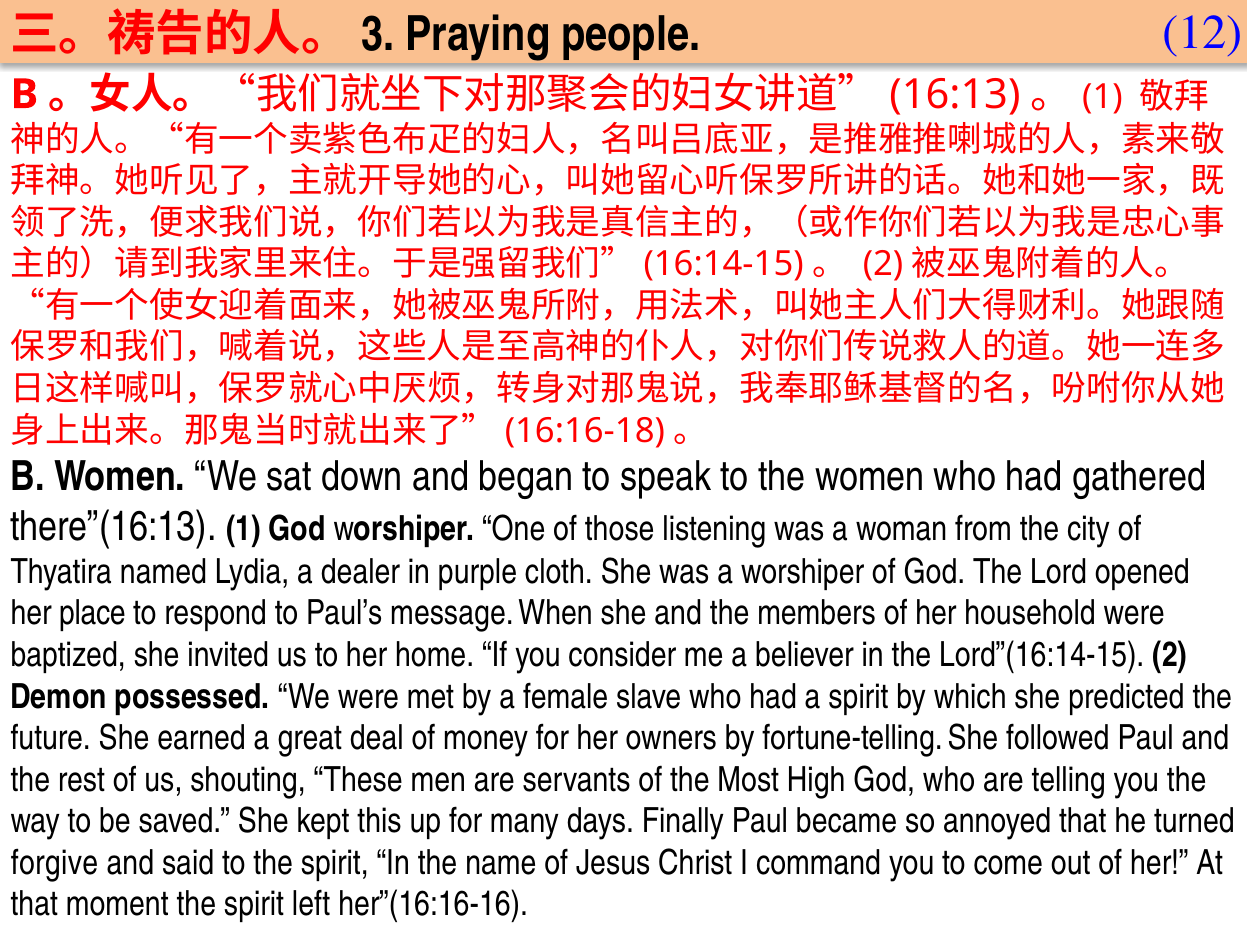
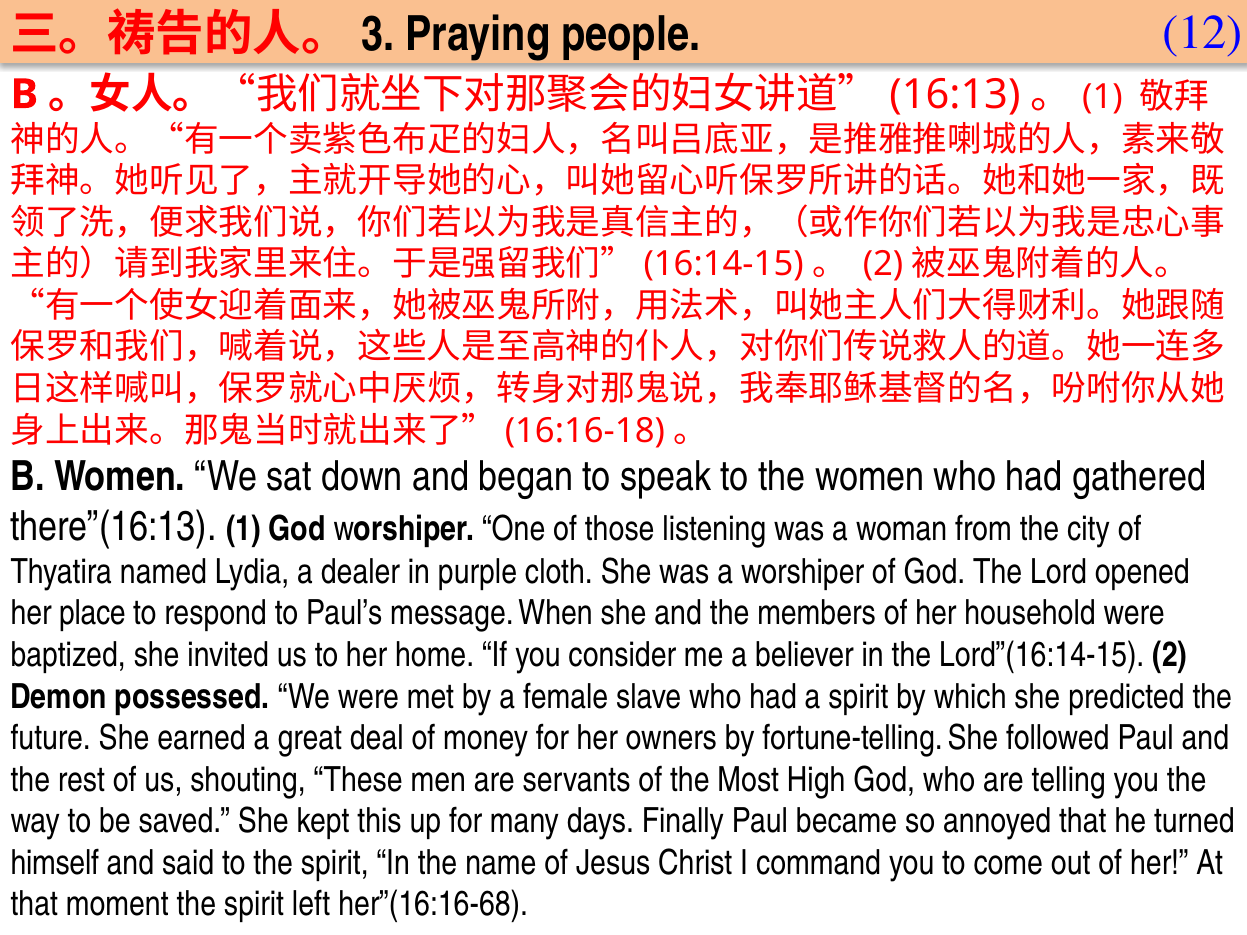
forgive: forgive -> himself (55, 863)
her”(16:16-16: her”(16:16-16 -> her”(16:16-68 (433, 905)
